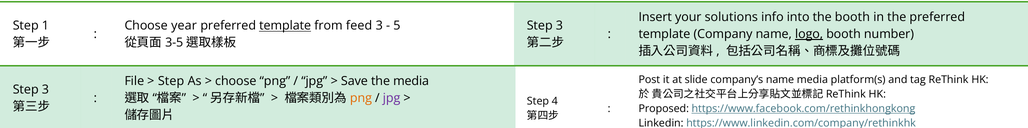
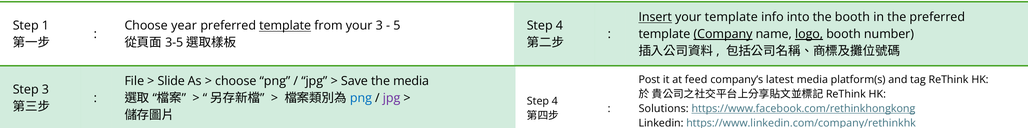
Insert underline: none -> present (655, 17)
your solutions: solutions -> template (731, 17)
from feed: feed -> your (359, 26)
3: 3 -> 4 (559, 26)
Company underline: none -> present (723, 34)
slide: slide -> feed (696, 80)
company’s name: name -> latest (780, 80)
Step: Step -> Slide (171, 82)
png colour: orange -> blue (361, 99)
Proposed: Proposed -> Solutions (664, 109)
